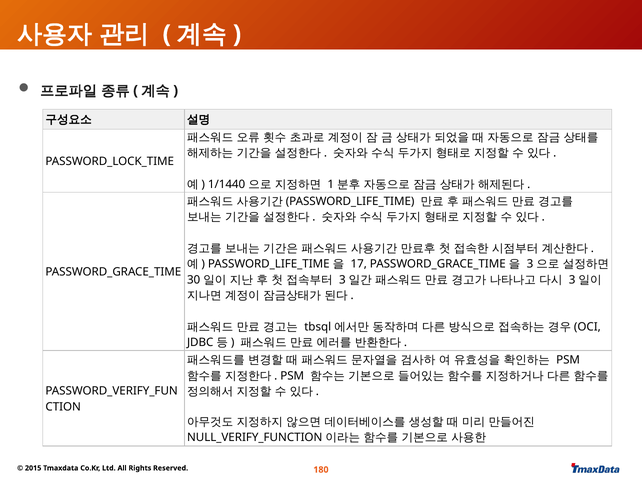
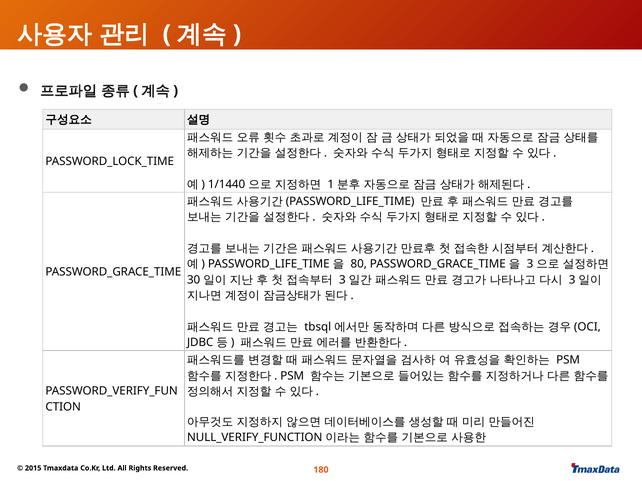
17: 17 -> 80 (359, 264)
